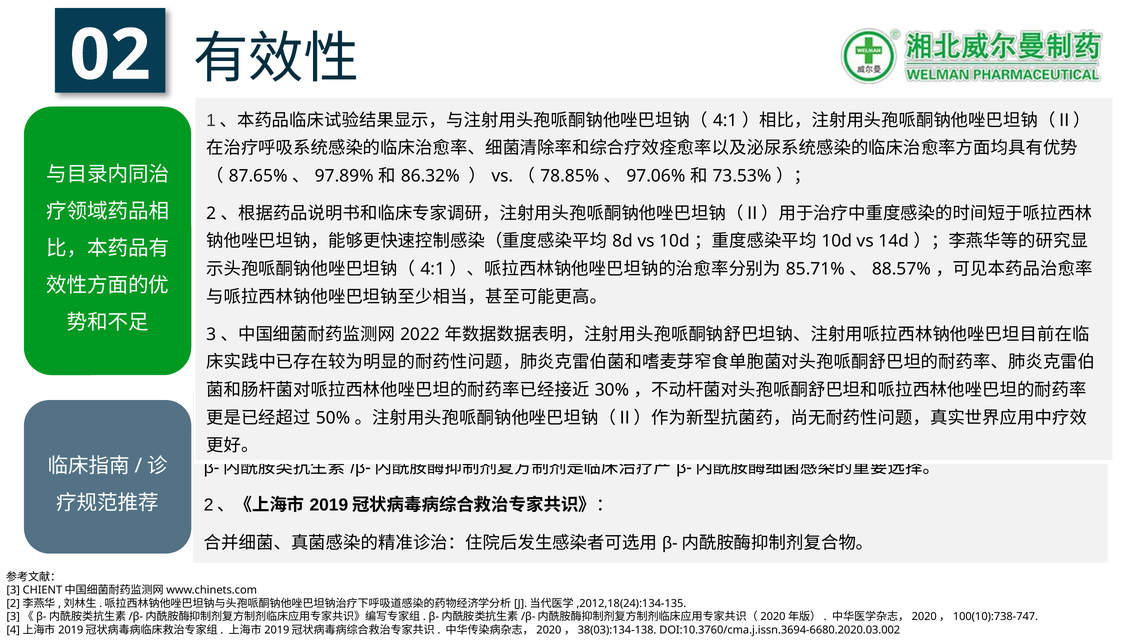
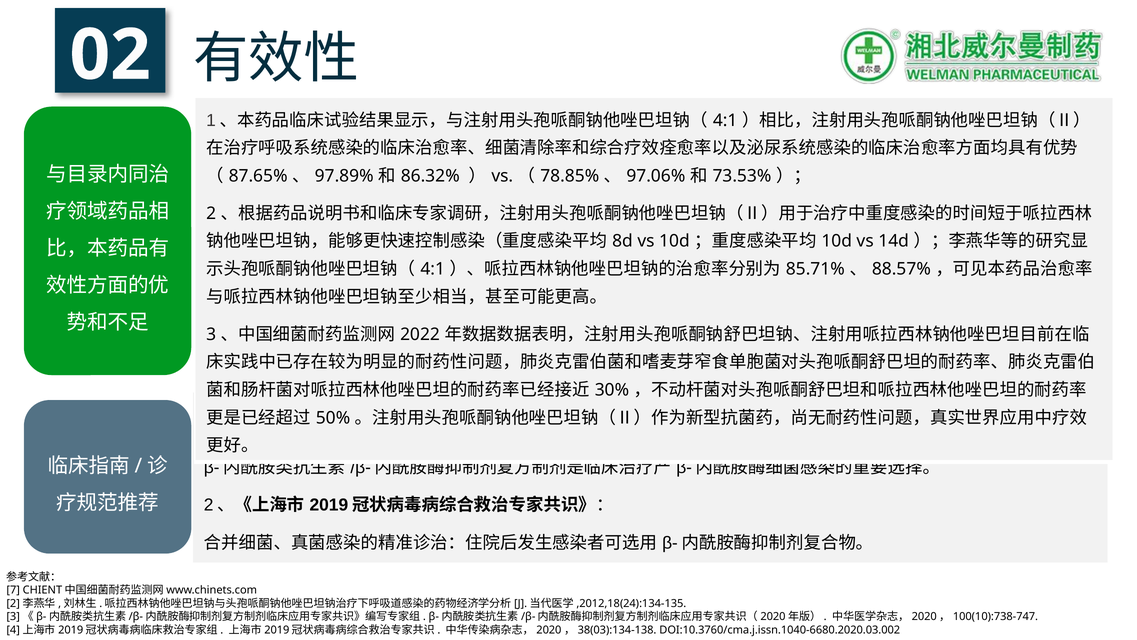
3: 3 -> 7 (13, 590)
DOI:10.3760/cma.j.issn.3694-6680.2020.03.002: DOI:10.3760/cma.j.issn.3694-6680.2020.03.002 -> DOI:10.3760/cma.j.issn.1040-6680.2020.03.002 (780, 630)
